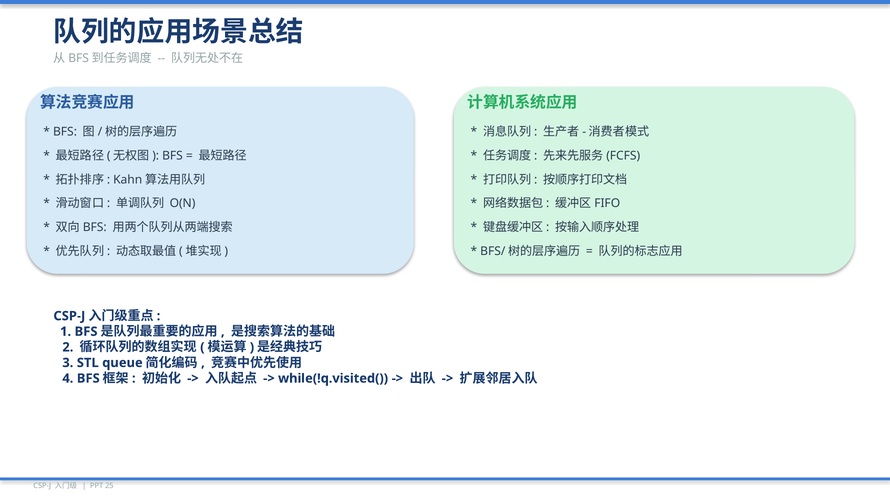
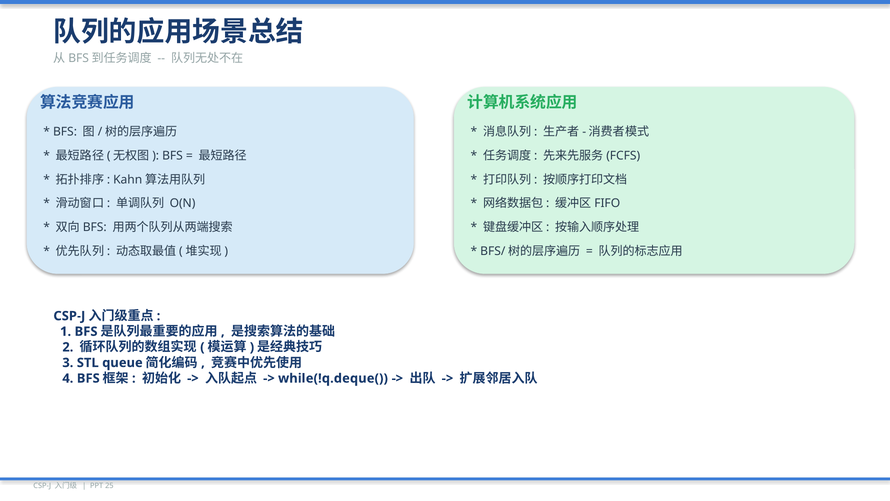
while(!q.visited(: while(!q.visited( -> while(!q.deque( (333, 378)
